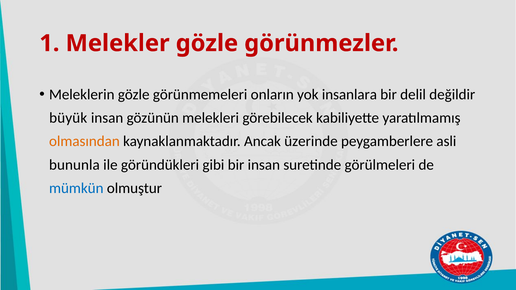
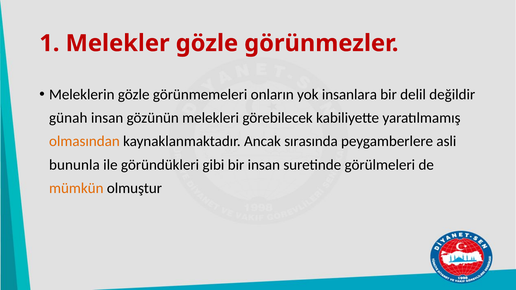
büyük: büyük -> günah (68, 118)
üzerinde: üzerinde -> sırasında (311, 141)
mümkün colour: blue -> orange (76, 188)
